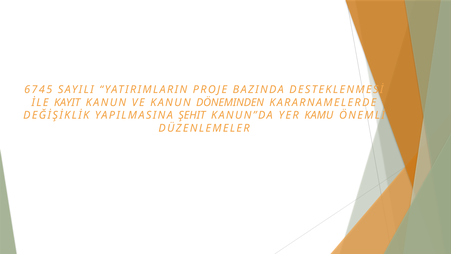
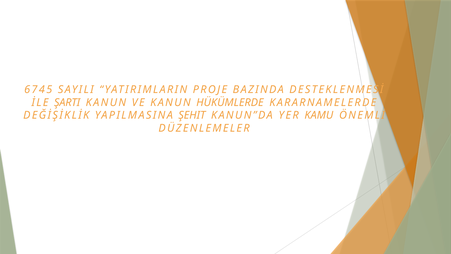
KAYIT: KAYIT -> ŞARTI (67, 102)
DÖNEMINDEN: DÖNEMINDEN -> HÜKÜMLERDE (230, 102)
